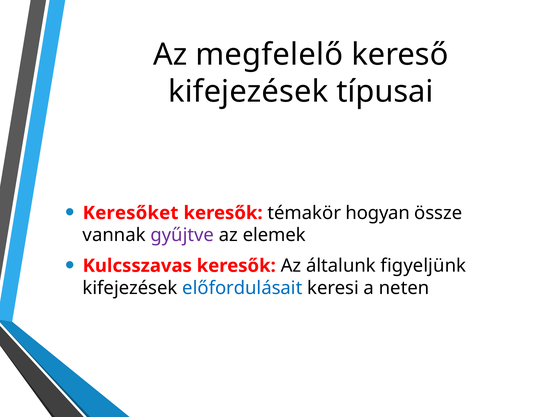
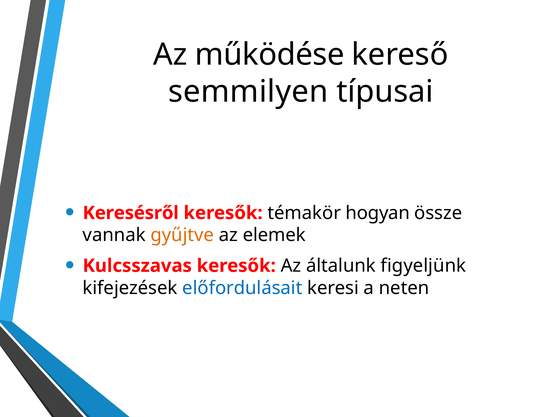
megfelelő: megfelelő -> működése (270, 55)
kifejezések: kifejezések -> semmilyen (248, 92)
Keresőket: Keresőket -> Keresésről (131, 213)
gyűjtve colour: purple -> orange (182, 235)
